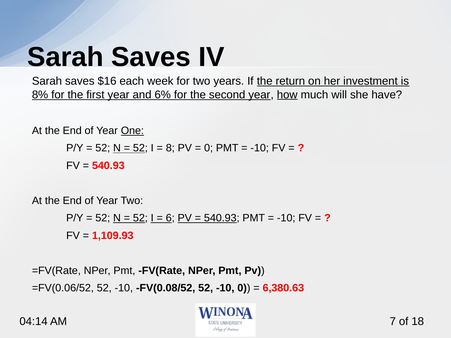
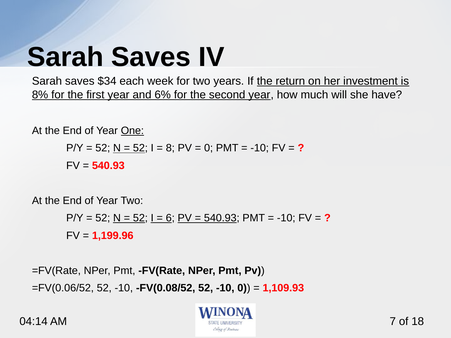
$16: $16 -> $34 (107, 81)
how underline: present -> none (287, 95)
1,109.93: 1,109.93 -> 1,199.96 (113, 236)
6,380.63: 6,380.63 -> 1,109.93 (283, 288)
